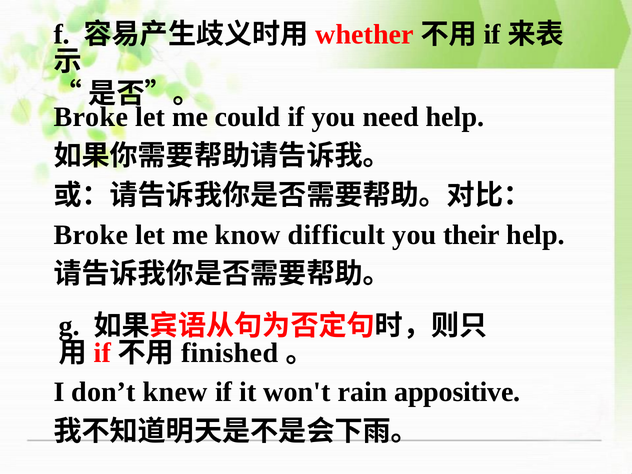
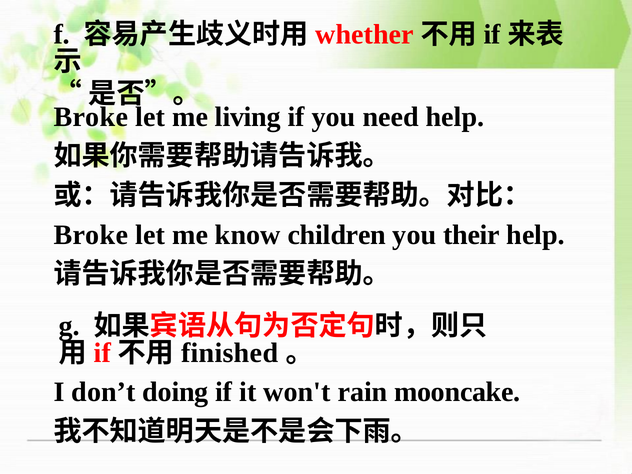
could: could -> living (248, 117)
difficult: difficult -> children (337, 235)
knew: knew -> doing (175, 392)
appositive: appositive -> mooncake (457, 392)
